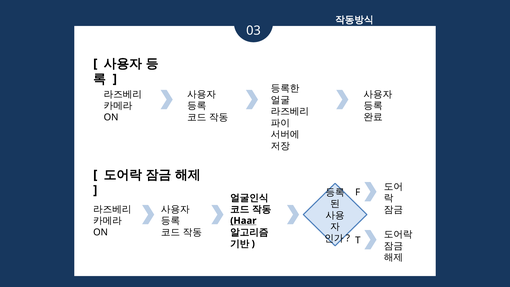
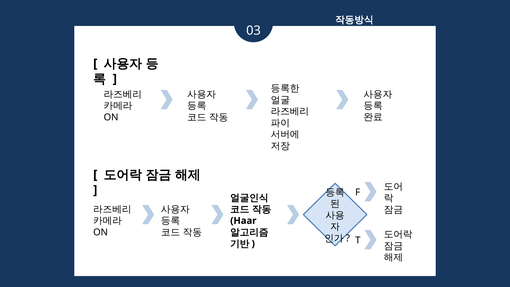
Haar underline: present -> none (243, 221)
